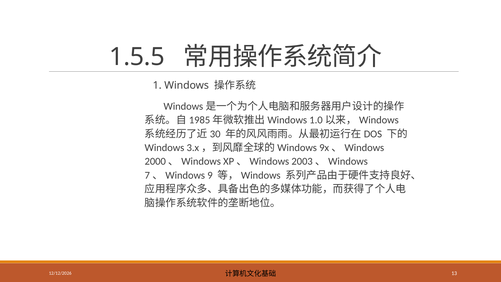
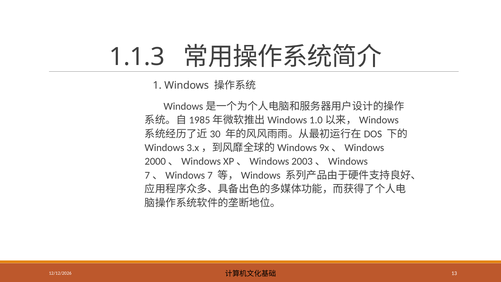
1.5.5: 1.5.5 -> 1.1.3 (137, 57)
9: 9 -> 7 (210, 175)
